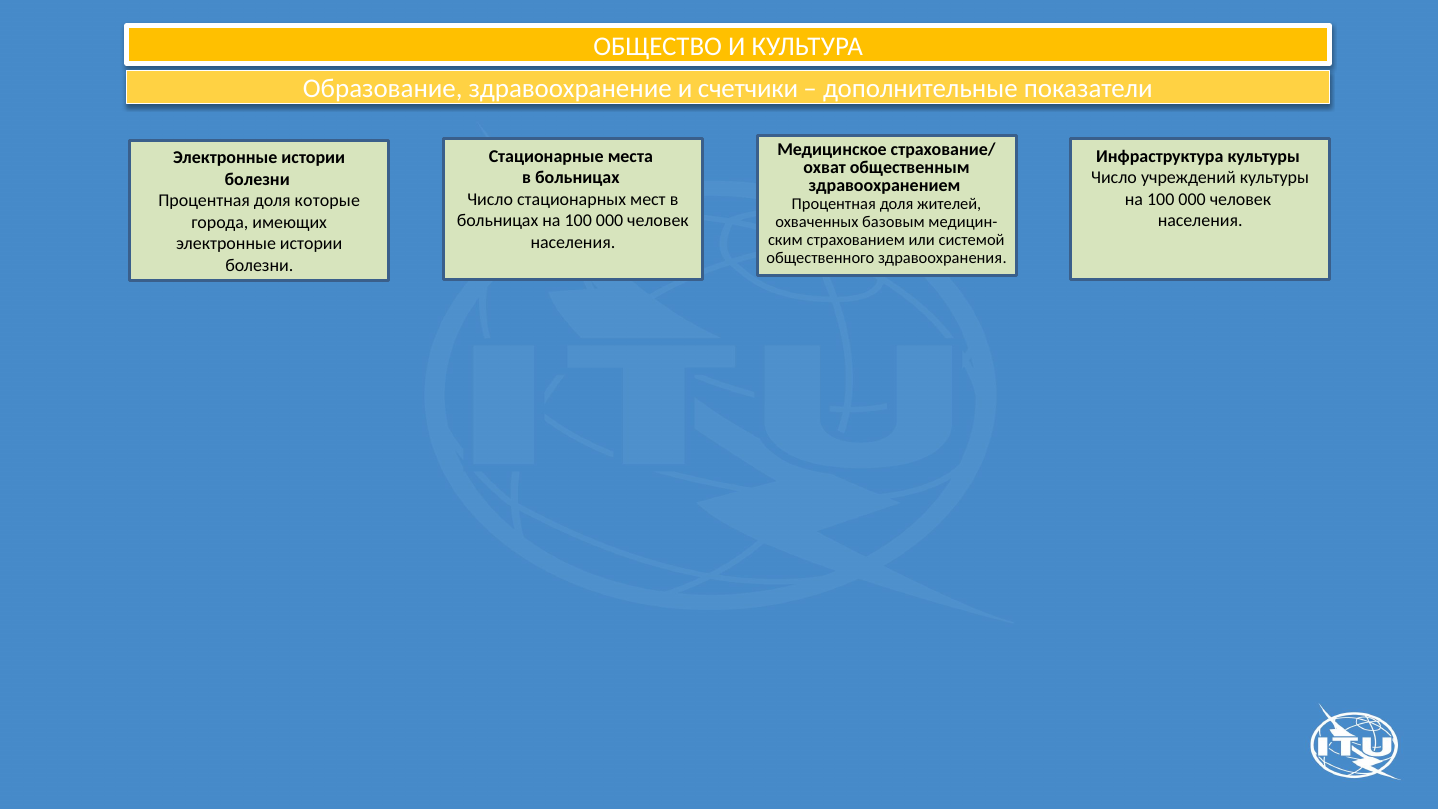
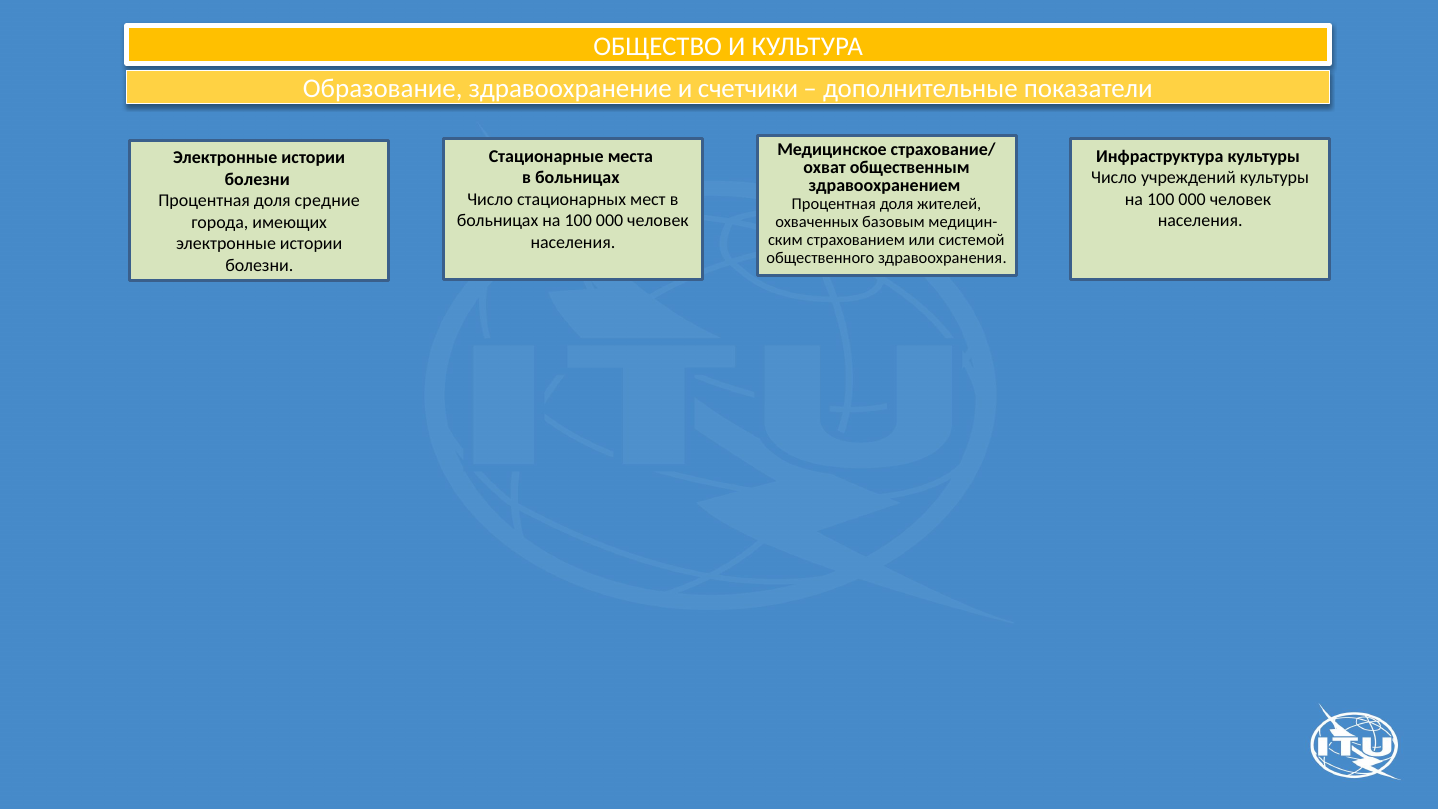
которые: которые -> средние (327, 201)
